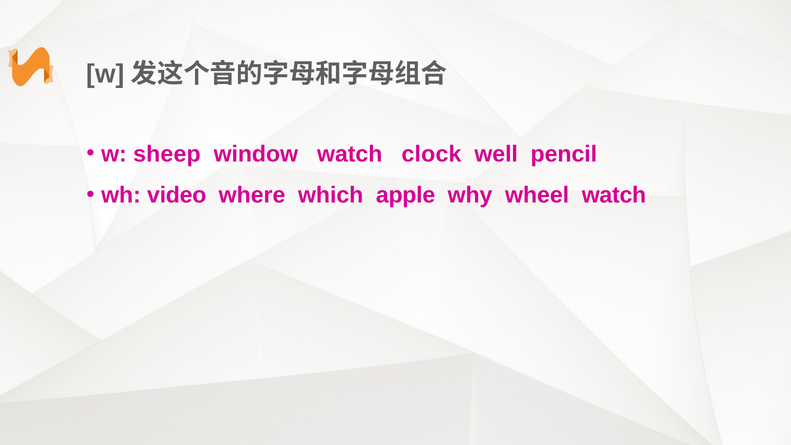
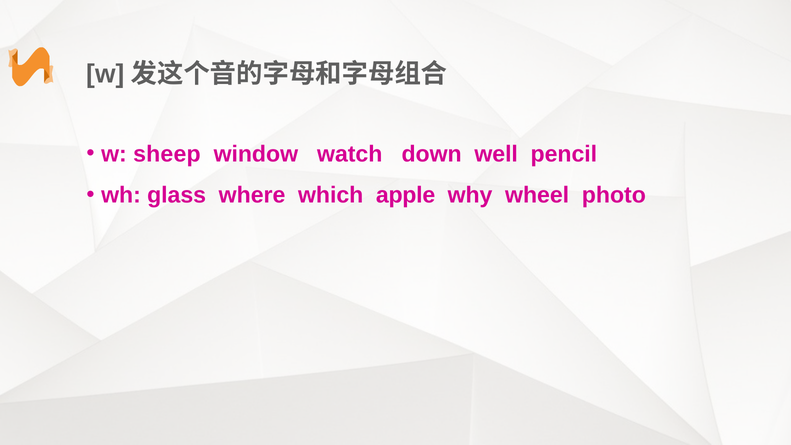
clock: clock -> down (432, 154)
video: video -> glass (177, 195)
wheel watch: watch -> photo (614, 195)
